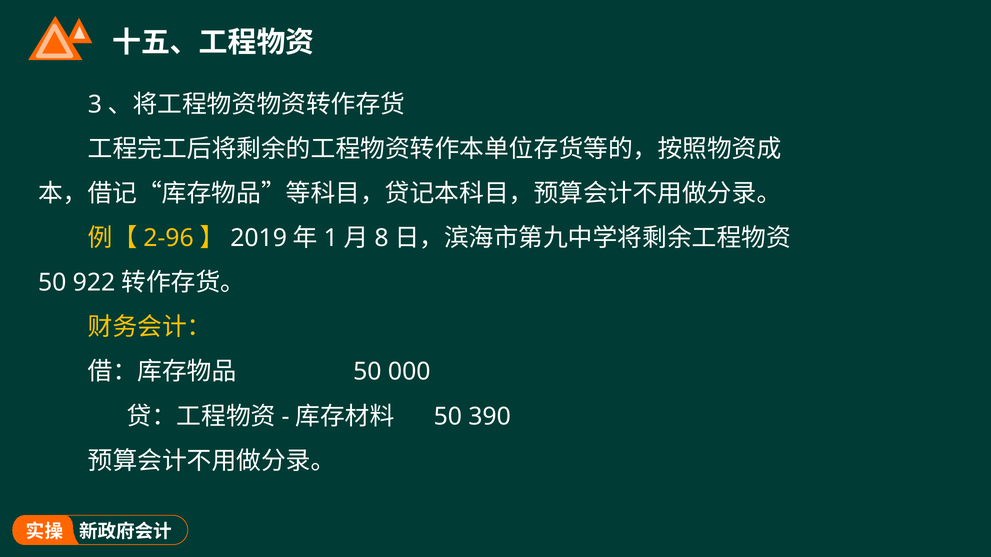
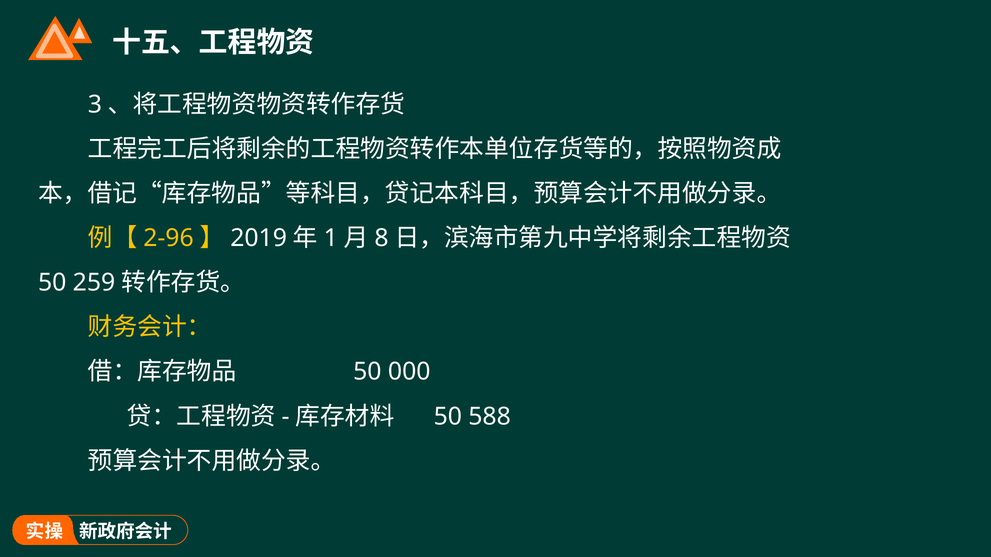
922: 922 -> 259 (94, 283)
390: 390 -> 588 (490, 417)
